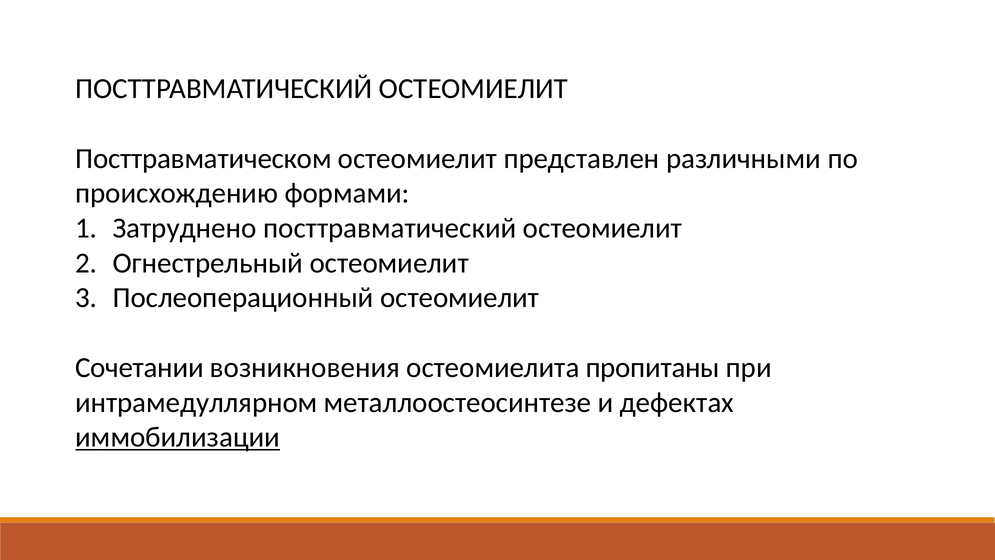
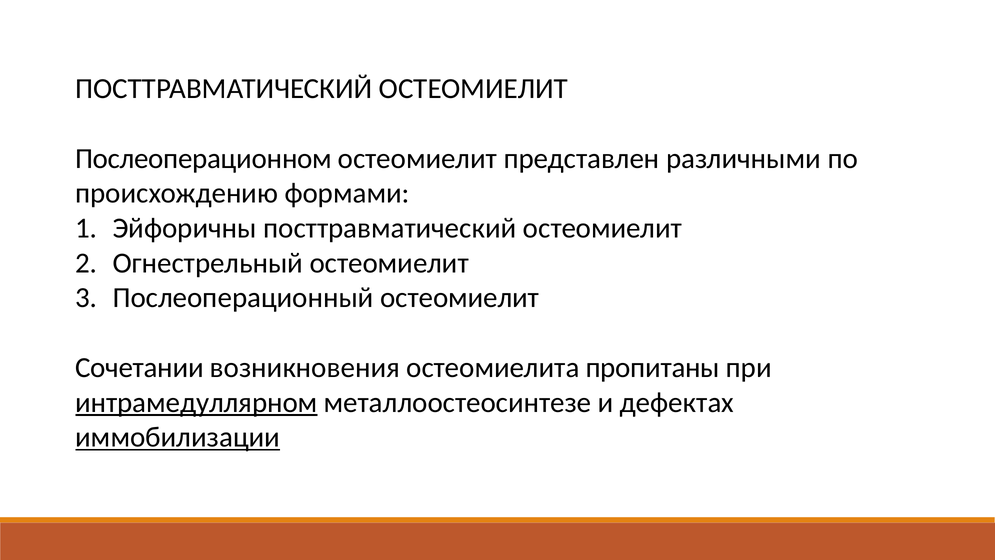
Посттравматическом: Посттравматическом -> Послеоперационном (203, 158)
Затруднено: Затруднено -> Эйфоричны (185, 228)
интрамедуллярном underline: none -> present (196, 402)
